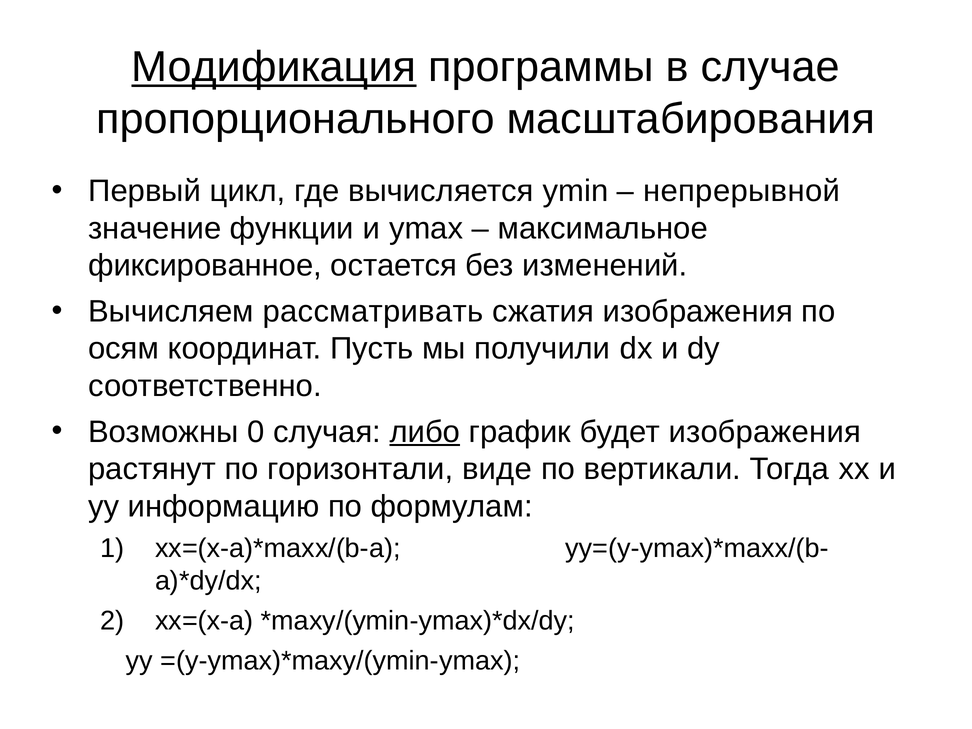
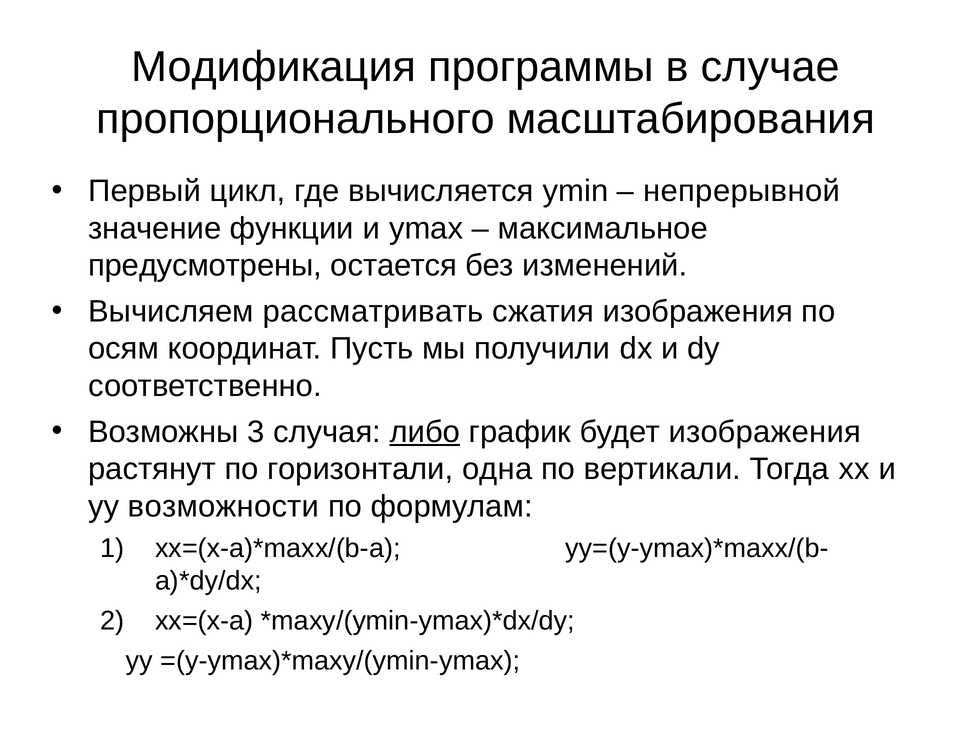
Модификация underline: present -> none (274, 67)
фиксированное: фиксированное -> предусмотрены (205, 266)
0: 0 -> 3 (256, 432)
виде: виде -> одна (497, 469)
информацию: информацию -> возможности (224, 506)
